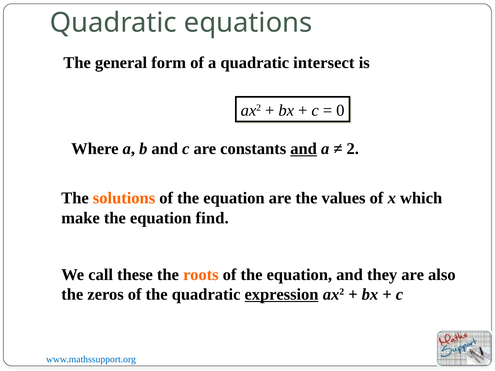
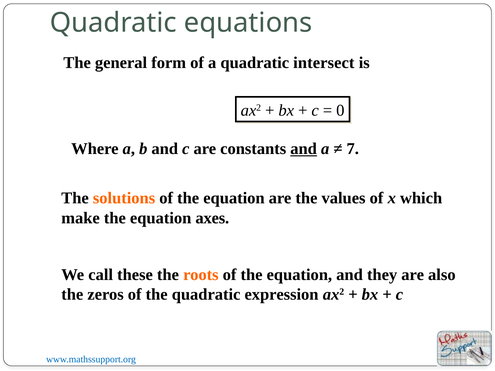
2: 2 -> 7 (353, 149)
find: find -> axes (212, 218)
expression underline: present -> none (282, 295)
